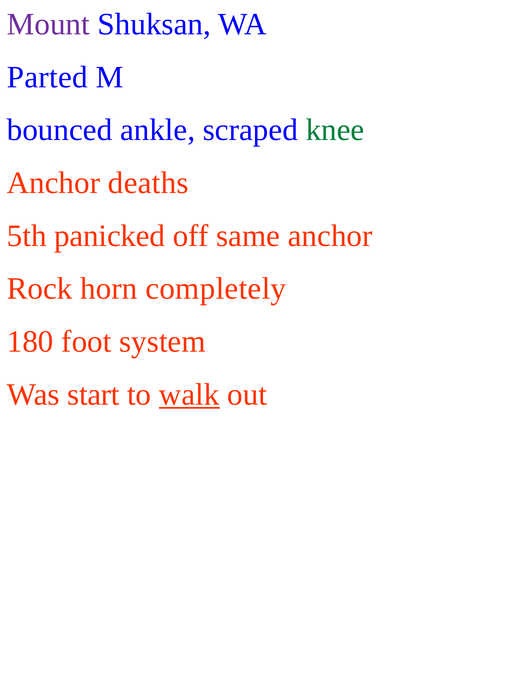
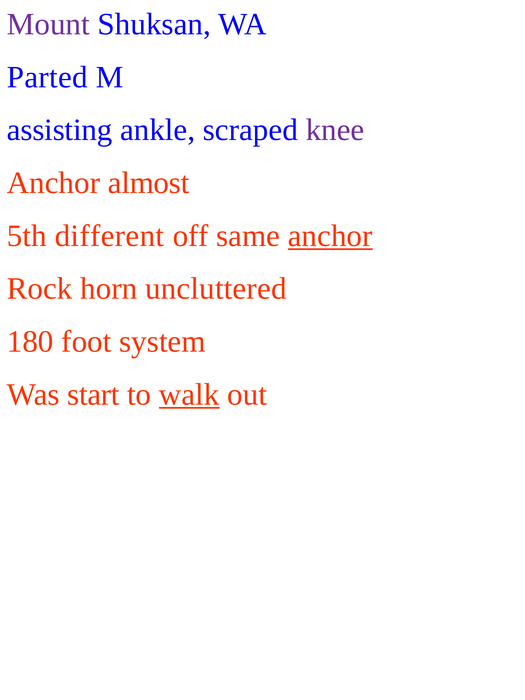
bounced: bounced -> assisting (60, 130)
knee colour: green -> purple (335, 130)
deaths: deaths -> almost (149, 183)
panicked: panicked -> different (109, 236)
anchor underline: none -> present (330, 236)
completely: completely -> uncluttered (216, 289)
